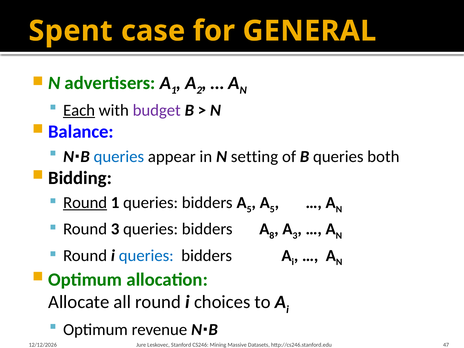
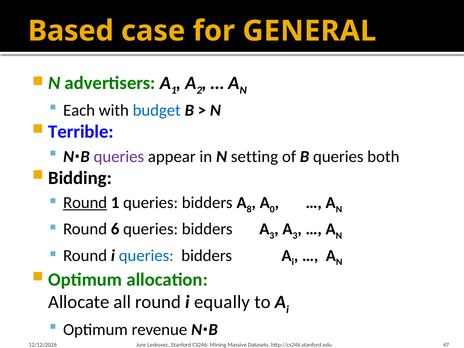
Spent: Spent -> Based (71, 31)
Each underline: present -> none (79, 110)
budget colour: purple -> blue (157, 110)
Balance: Balance -> Terrible (81, 132)
queries colour: blue -> purple (119, 157)
5: 5 -> 8 (249, 209)
5: 5 -> 0 (272, 209)
Round 3: 3 -> 6 (115, 229)
8: 8 -> 3 (272, 236)
choices: choices -> equally (222, 302)
